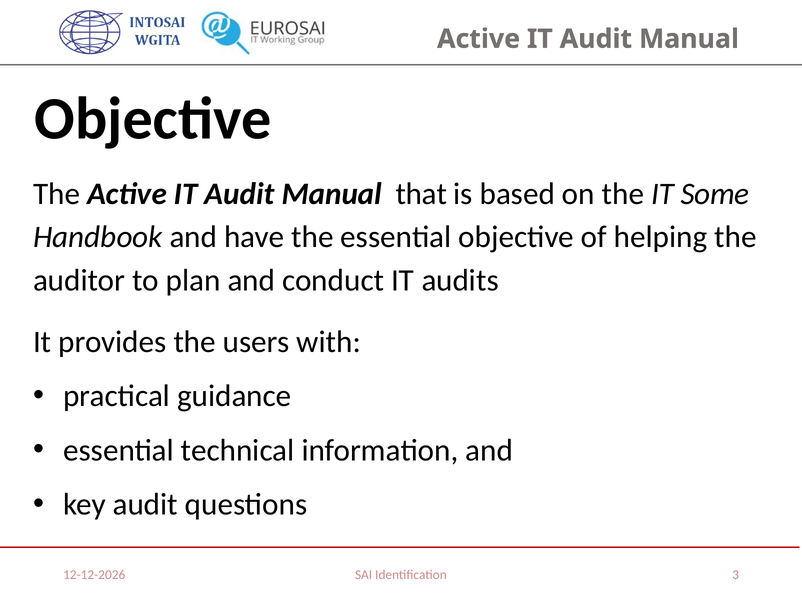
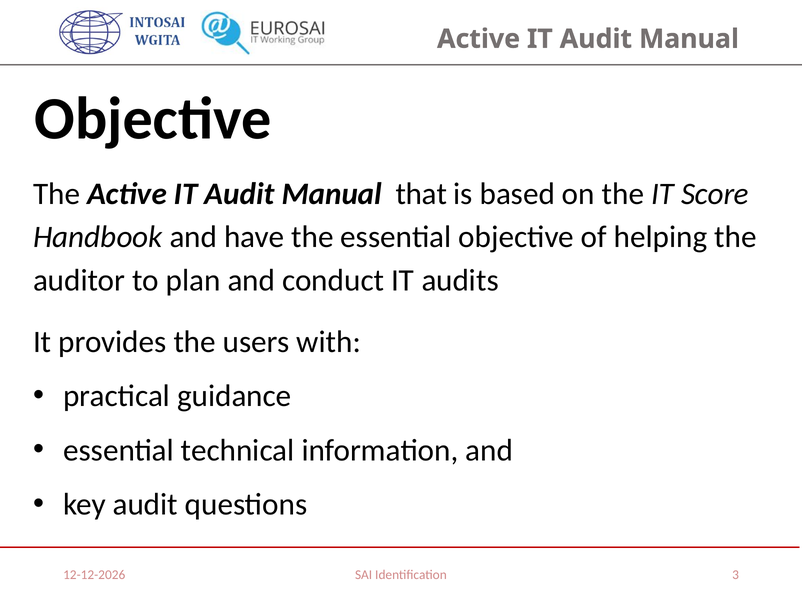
Some: Some -> Score (715, 194)
